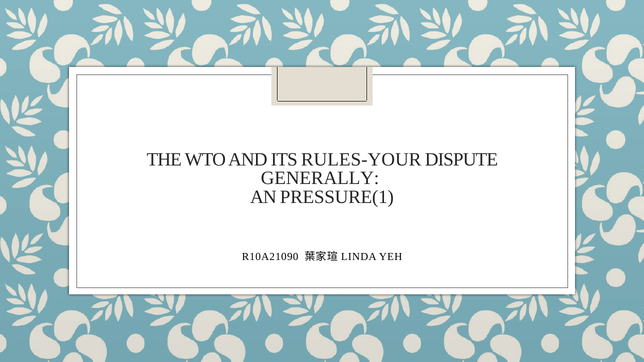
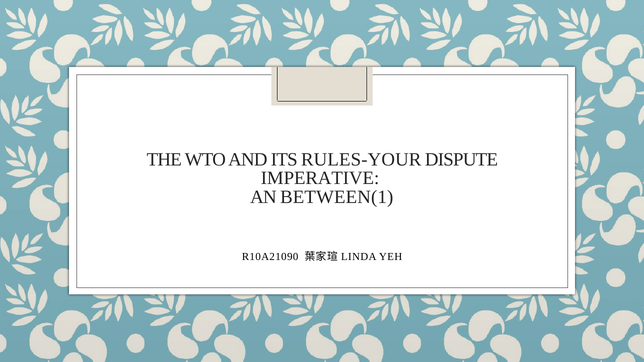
GENERALLY: GENERALLY -> IMPERATIVE (320, 178)
PRESSURE(1: PRESSURE(1 -> BETWEEN(1 (337, 197)
